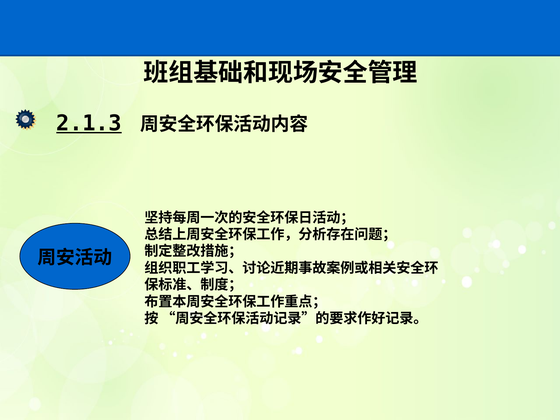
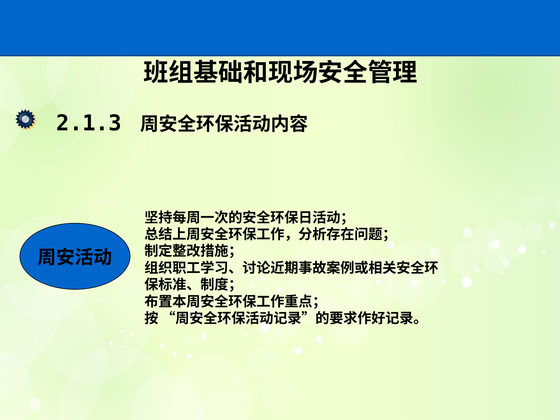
2.1.3 underline: present -> none (89, 123)
